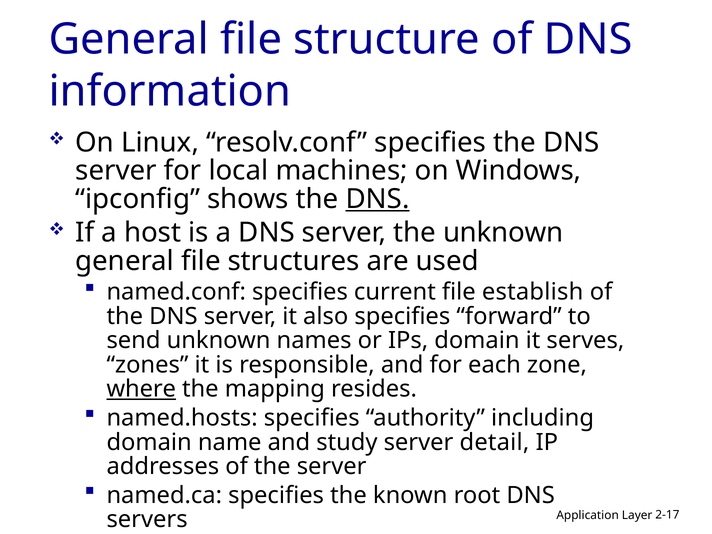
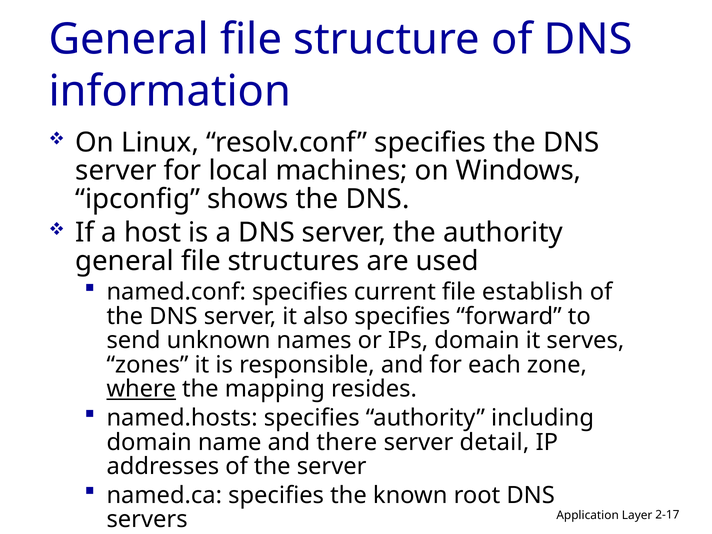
DNS underline: present -> none (378, 199)
the unknown: unknown -> authority (503, 233)
study: study -> there (347, 442)
